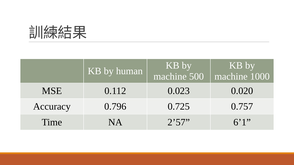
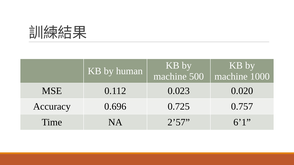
0.796: 0.796 -> 0.696 (115, 107)
